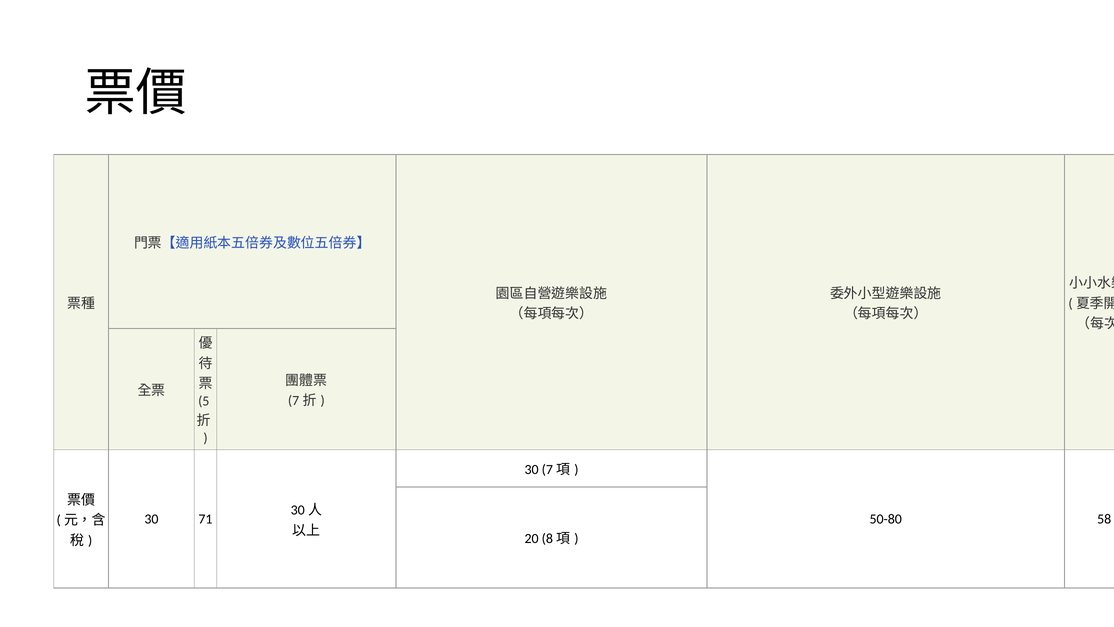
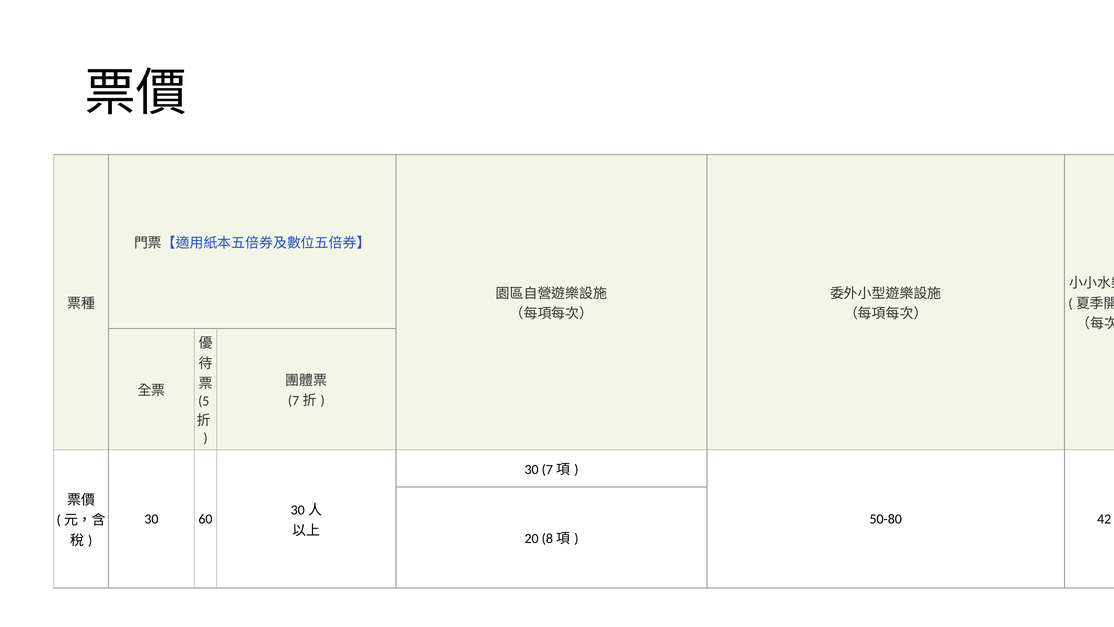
71: 71 -> 60 (205, 519)
58: 58 -> 42 (1104, 519)
